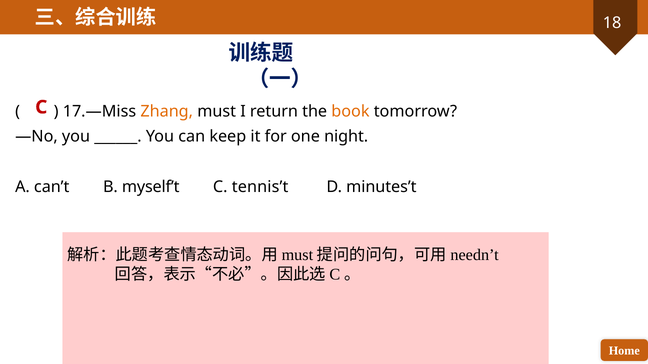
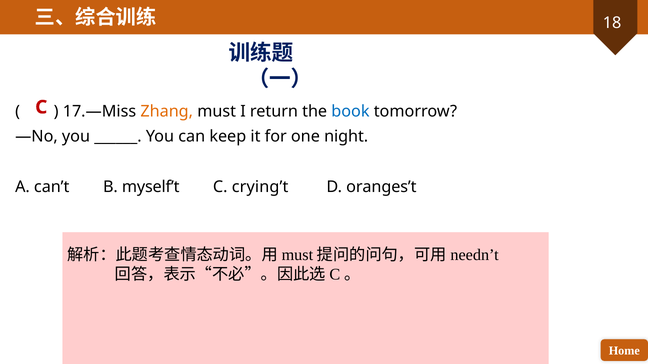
book colour: orange -> blue (350, 111)
tennis’t: tennis’t -> crying’t (260, 187)
minutes’t: minutes’t -> oranges’t (381, 187)
